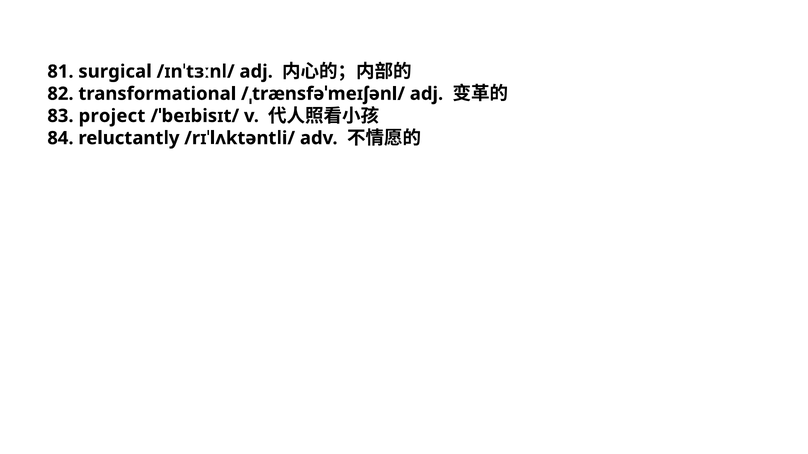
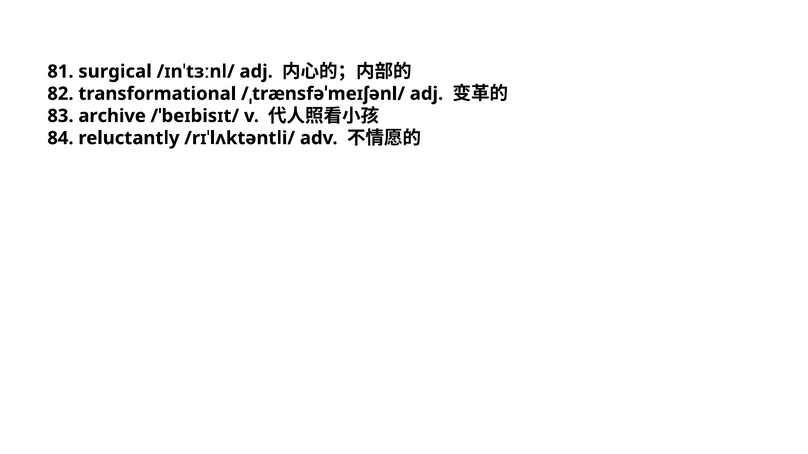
project: project -> archive (112, 116)
